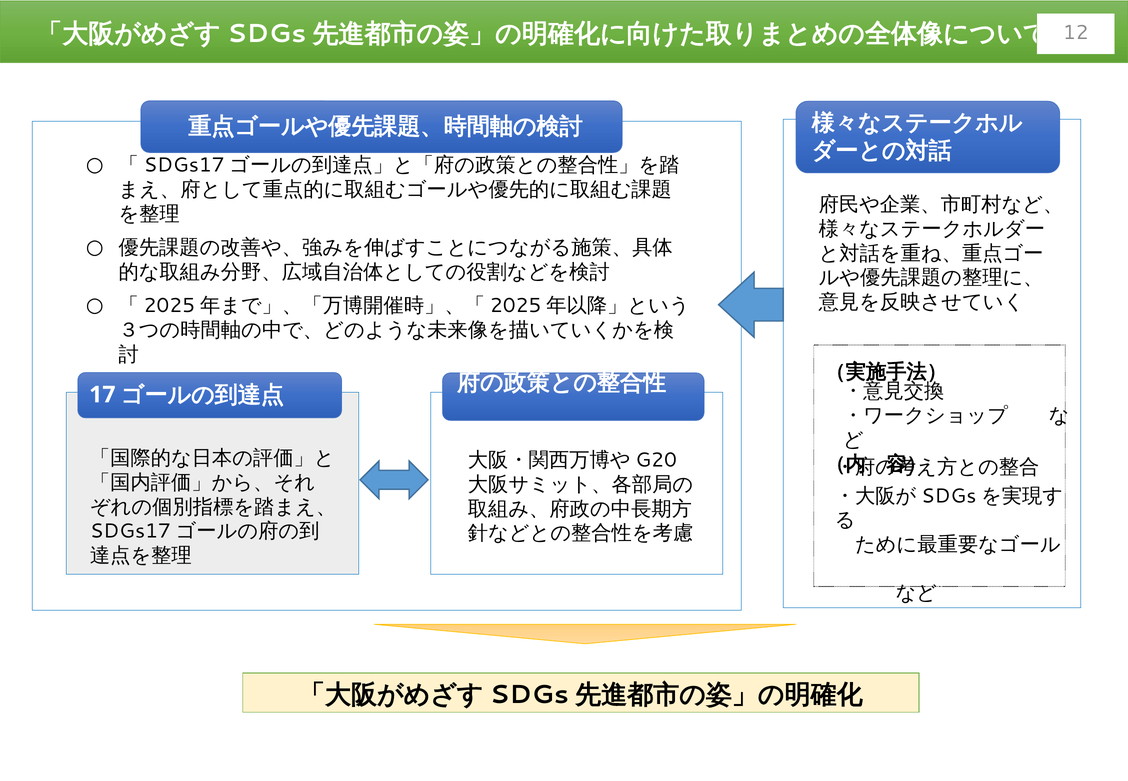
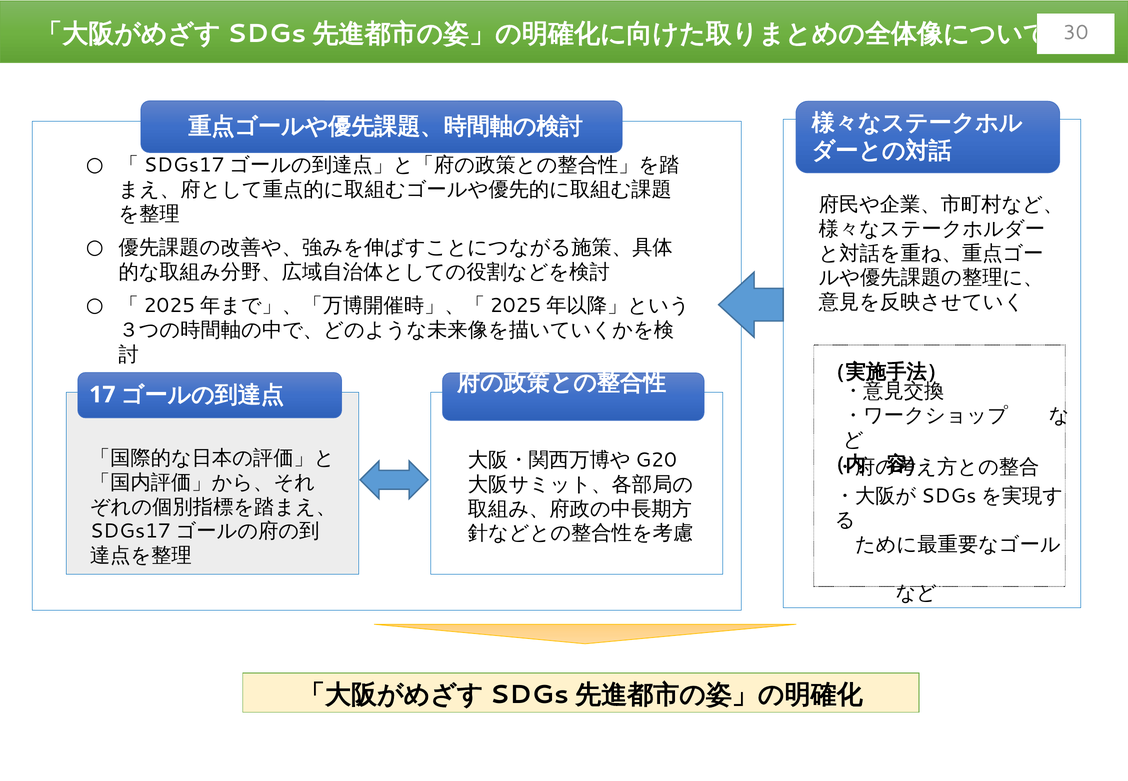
12: 12 -> 30 (1076, 33)
